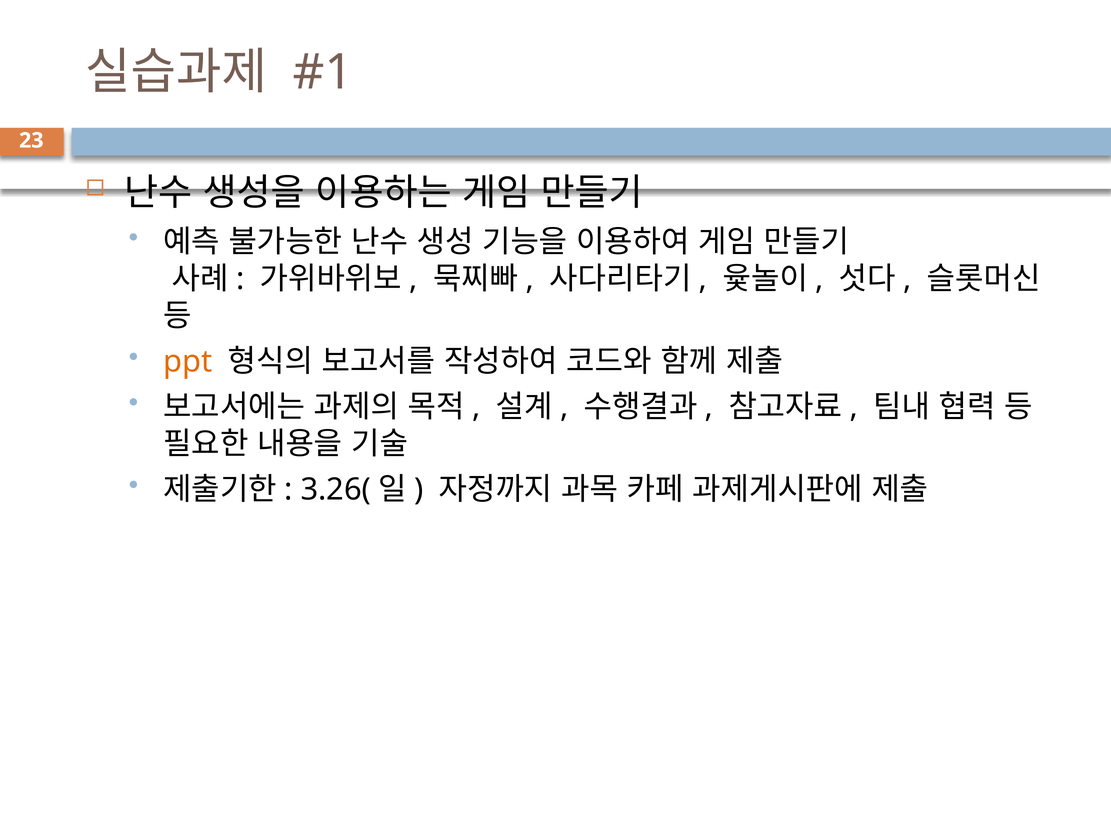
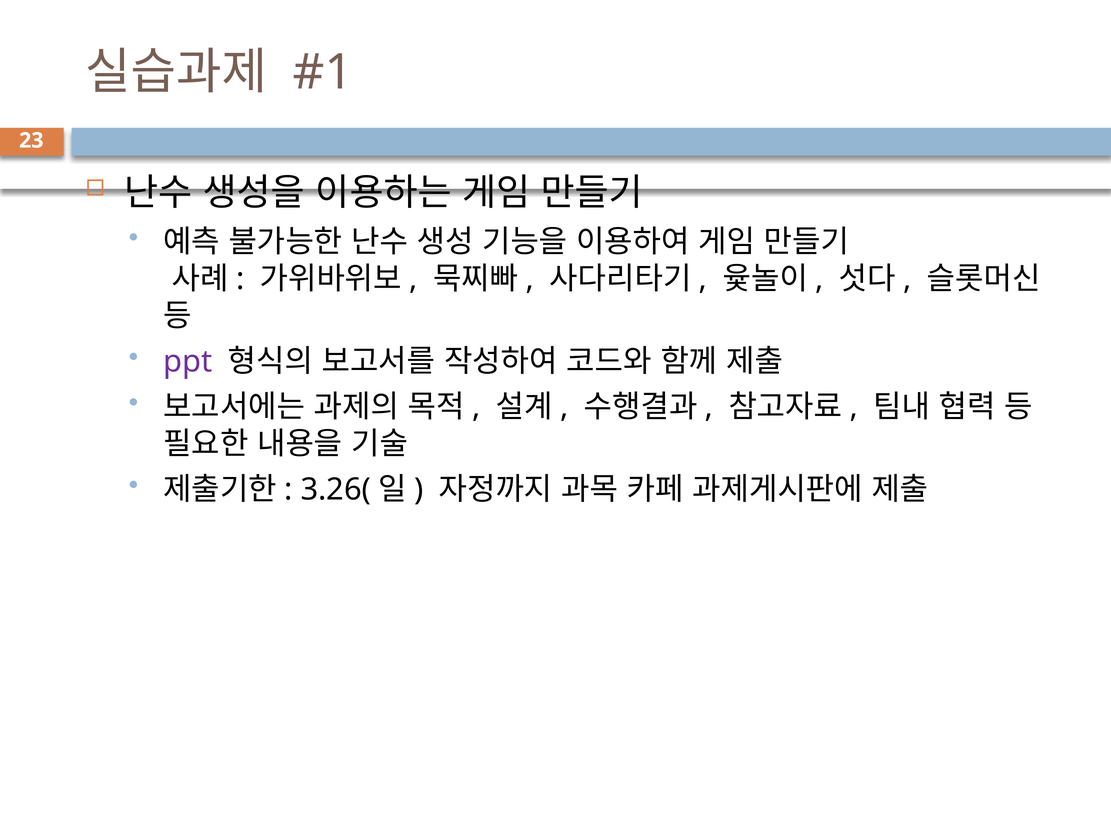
ppt colour: orange -> purple (188, 362)
